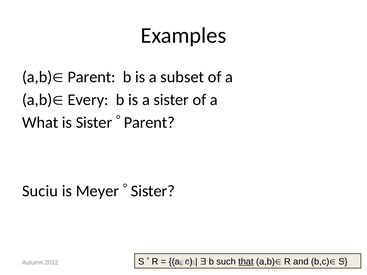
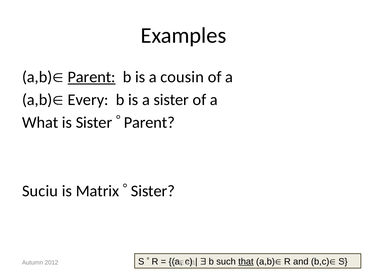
Parent underline: none -> present (92, 77)
subset: subset -> cousin (182, 77)
Meyer: Meyer -> Matrix (97, 191)
